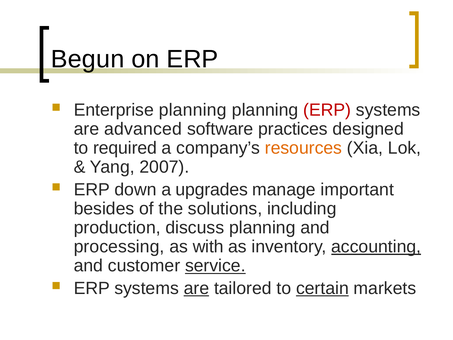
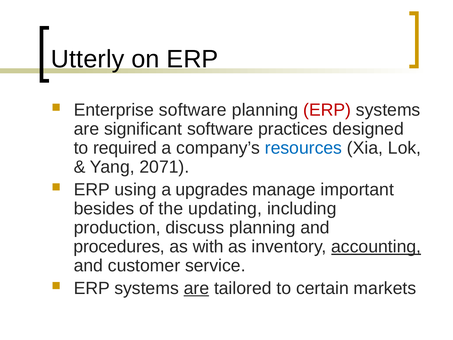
Begun: Begun -> Utterly (88, 59)
Enterprise planning: planning -> software (193, 110)
advanced: advanced -> significant (143, 129)
resources colour: orange -> blue (304, 148)
2007: 2007 -> 2071 (164, 167)
down: down -> using (135, 189)
solutions: solutions -> updating (225, 209)
processing: processing -> procedures (119, 247)
service underline: present -> none (215, 266)
certain underline: present -> none (322, 288)
